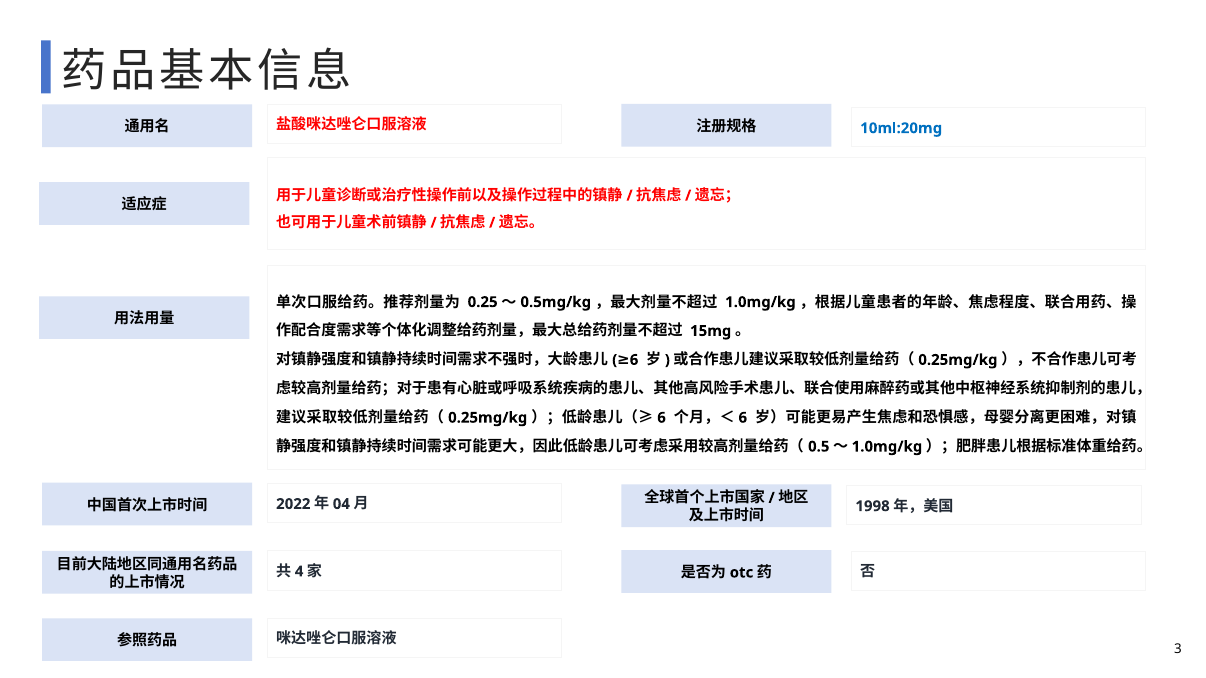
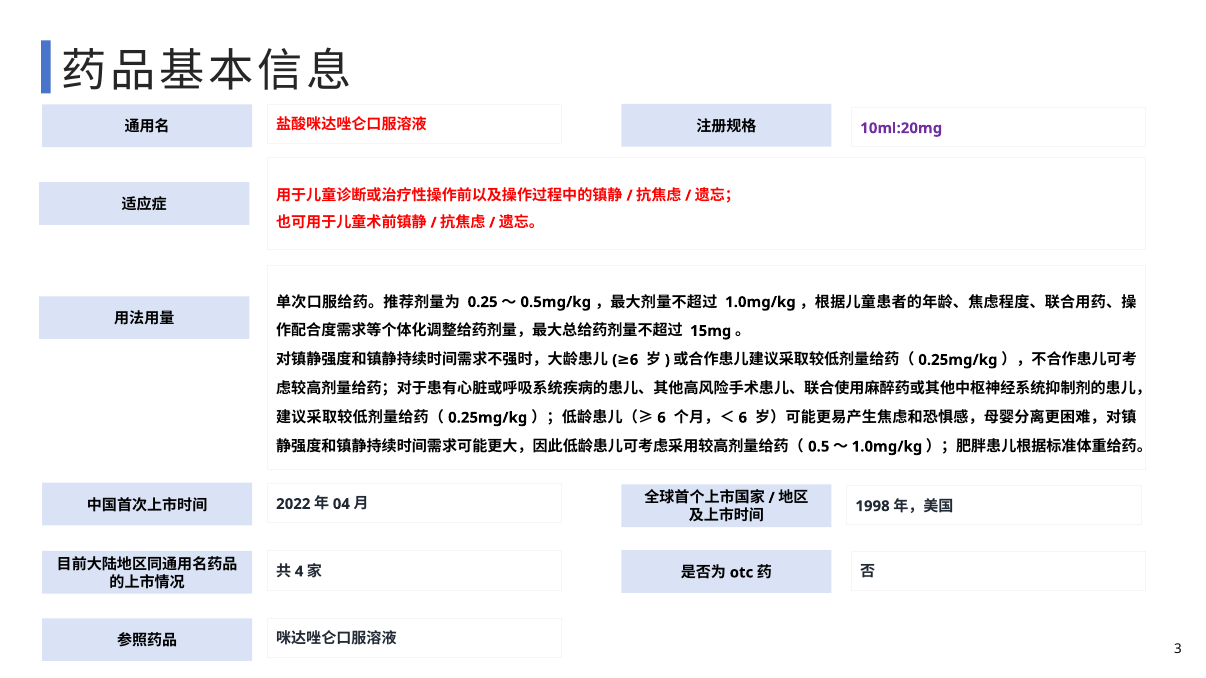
10ml:20mg colour: blue -> purple (901, 128)
